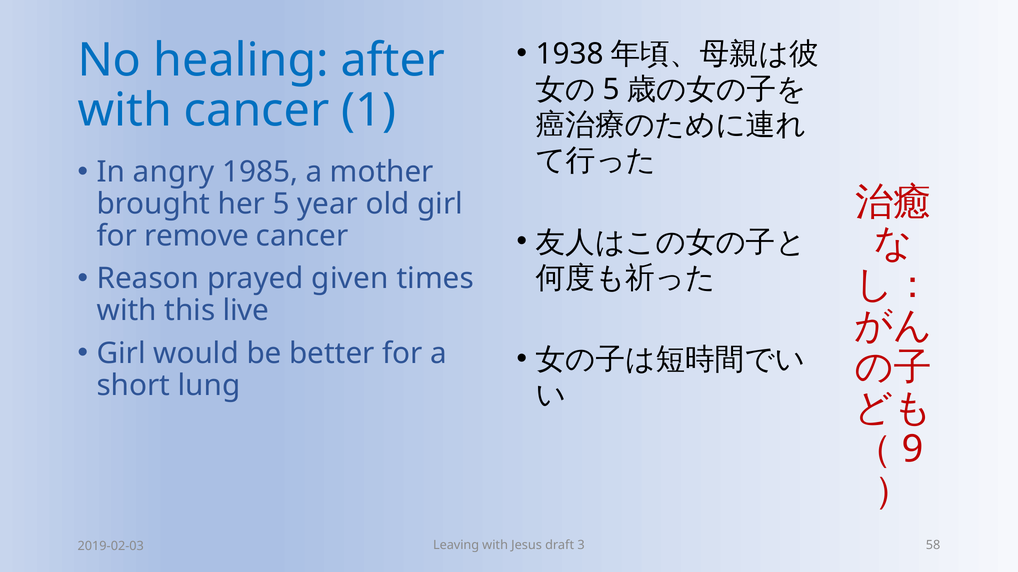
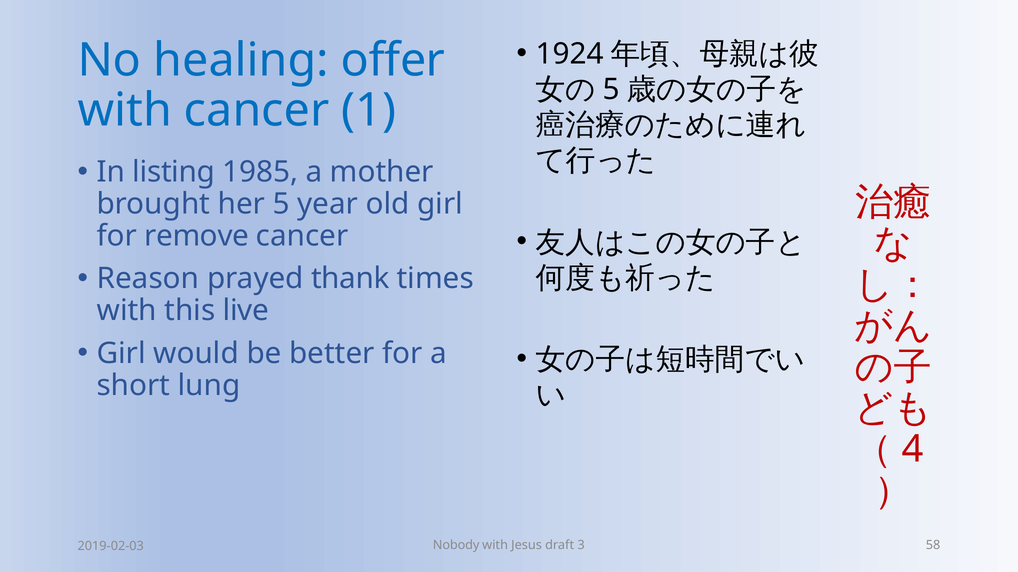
1938: 1938 -> 1924 (570, 54)
after: after -> offer (393, 60)
angry: angry -> listing (174, 172)
given: given -> thank (350, 279)
9: 9 -> 4 (913, 450)
Leaving: Leaving -> Nobody (456, 546)
